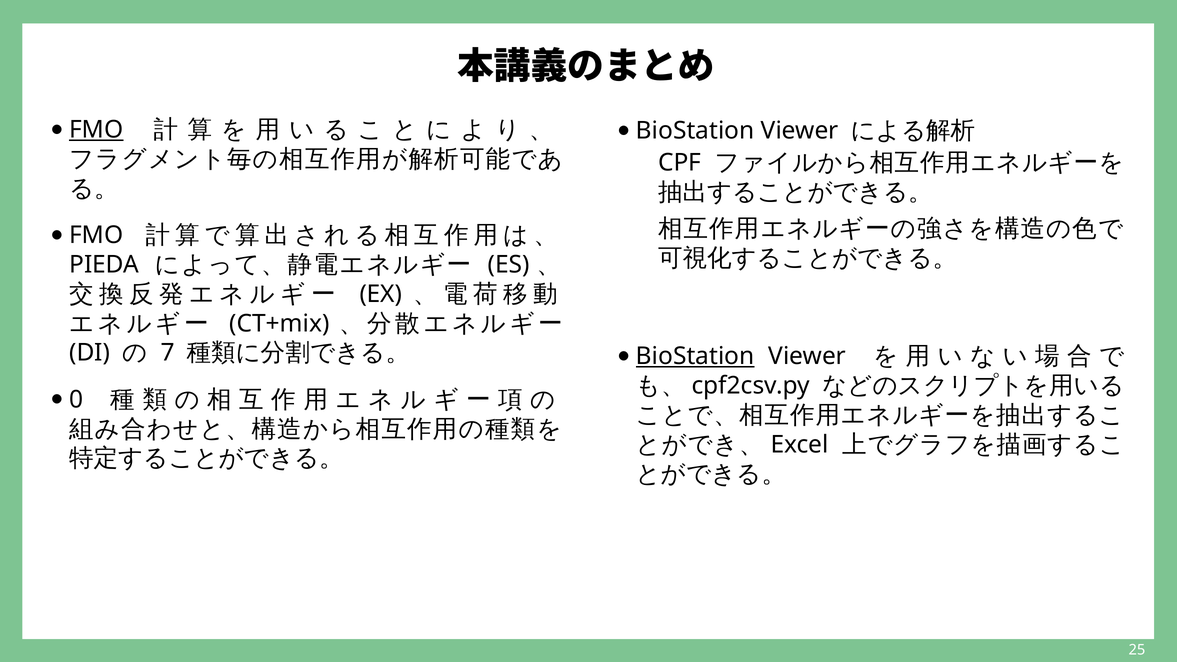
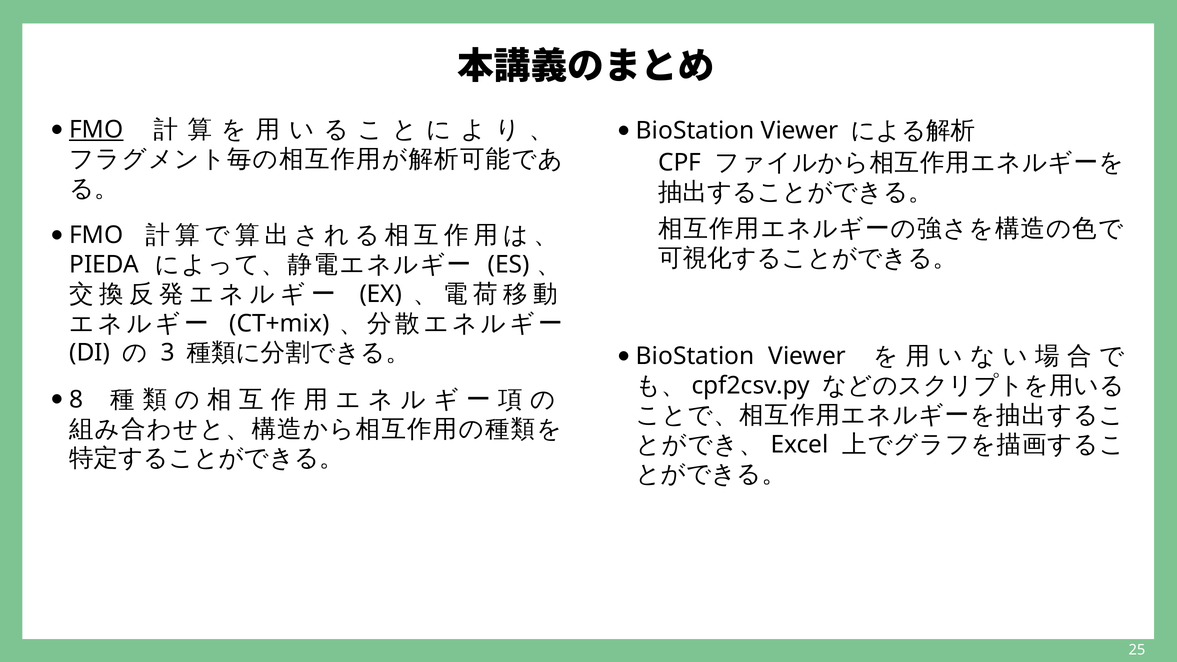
7: 7 -> 3 (168, 353)
BioStation underline: present -> none (695, 356)
0: 0 -> 8 (76, 400)
